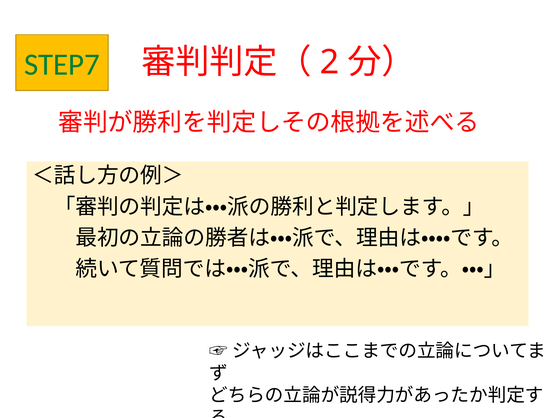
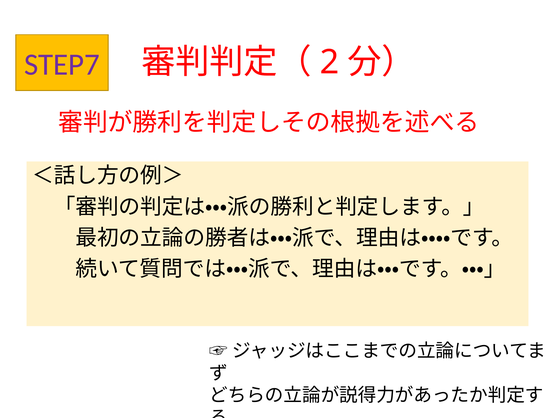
STEP7 colour: green -> purple (62, 65)
